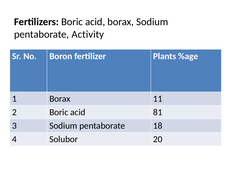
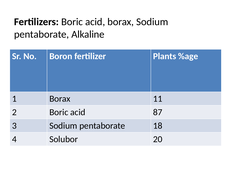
Activity: Activity -> Alkaline (88, 34)
81: 81 -> 87 (158, 112)
